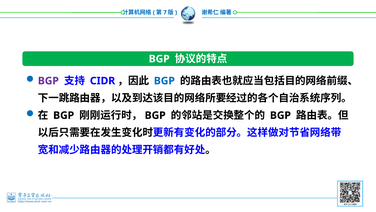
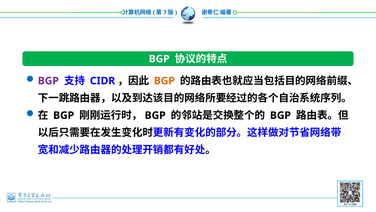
BGP colour: blue -> orange (164, 81)
